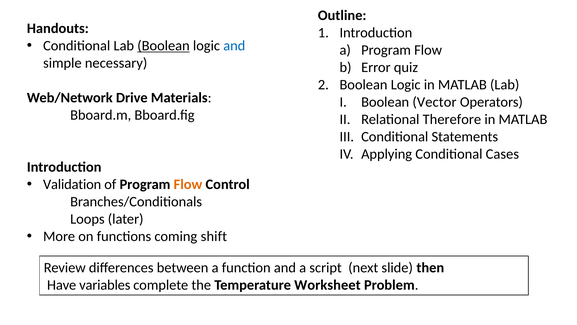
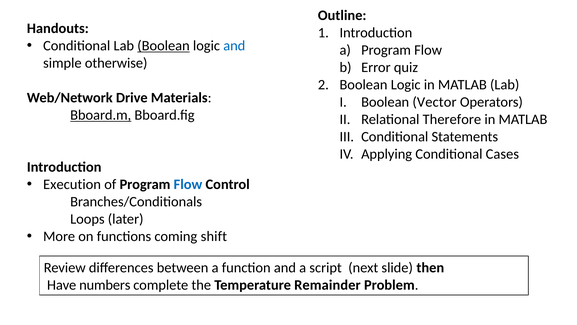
necessary: necessary -> otherwise (116, 63)
Bboard.m underline: none -> present (101, 115)
Validation: Validation -> Execution (72, 184)
Flow colour: orange -> blue (188, 184)
variables: variables -> numbers (105, 285)
Worksheet: Worksheet -> Remainder (327, 285)
